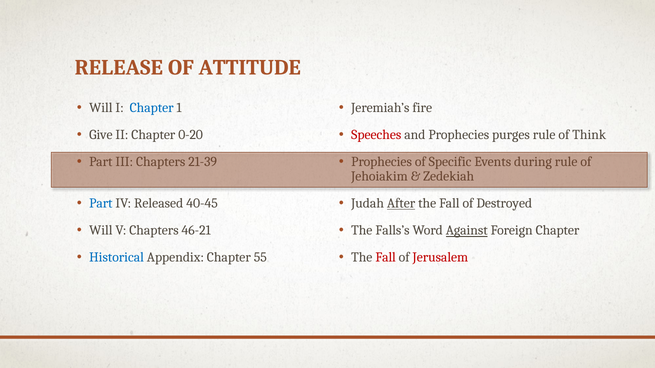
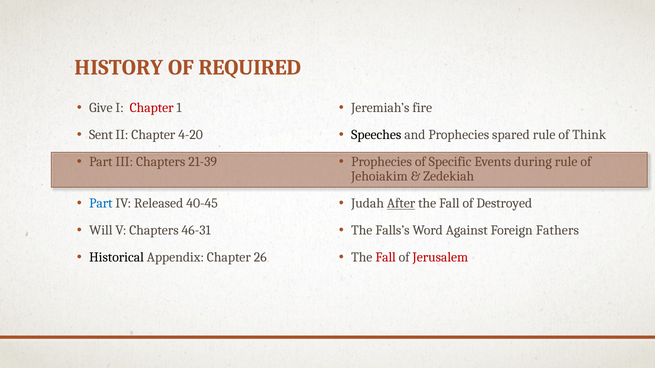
RELEASE: RELEASE -> HISTORY (119, 67)
ATTITUDE: ATTITUDE -> REQUIRED (250, 67)
Will: Will -> Give (101, 108)
Chapter colour: blue -> red (152, 108)
Give: Give -> Sent (101, 135)
0-20: 0-20 -> 4-20 (191, 135)
Speeches colour: red -> black (376, 135)
purges: purges -> spared (511, 135)
46-21: 46-21 -> 46-31 (196, 231)
Against underline: present -> none (467, 231)
Foreign Chapter: Chapter -> Fathers (557, 231)
Historical colour: blue -> black (117, 258)
55: 55 -> 26 (260, 258)
